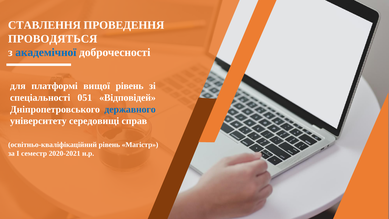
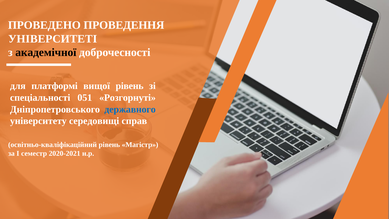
СТАВЛЕННЯ: СТАВЛЕННЯ -> ПРОВЕДЕНО (44, 25)
ПРОВОДЯТЬСЯ: ПРОВОДЯТЬСЯ -> УНІВЕРСИТЕТІ (53, 39)
академічної colour: blue -> black (46, 52)
Відповідей: Відповідей -> Розгорнуті (127, 98)
